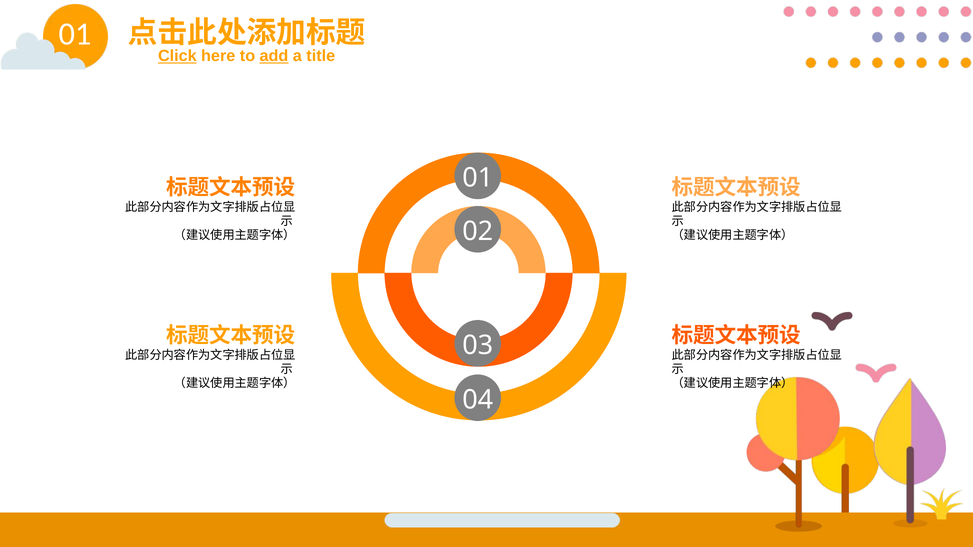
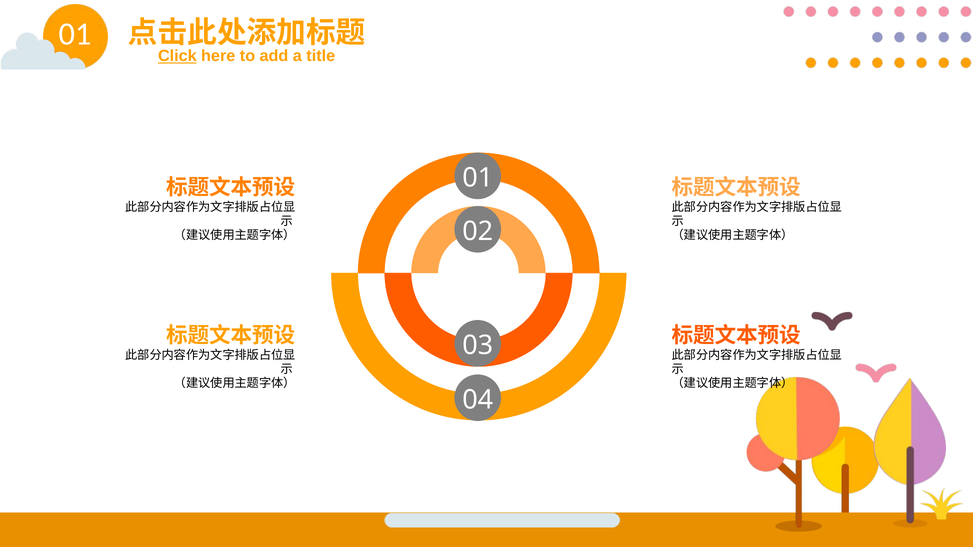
add underline: present -> none (274, 56)
